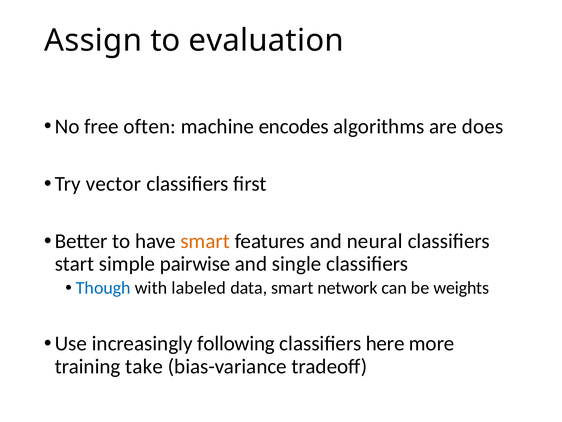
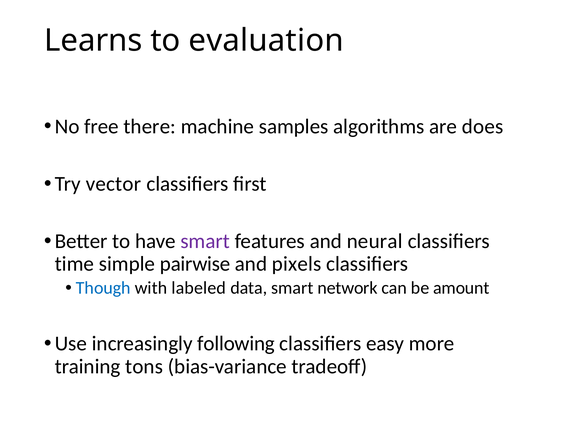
Assign: Assign -> Learns (93, 41)
often: often -> there (150, 126)
encodes: encodes -> samples (294, 126)
smart colour: orange -> purple (205, 241)
start: start -> time (74, 264)
single: single -> pixels (297, 264)
weights: weights -> amount (461, 288)
here: here -> easy (385, 343)
take: take -> tons (144, 366)
